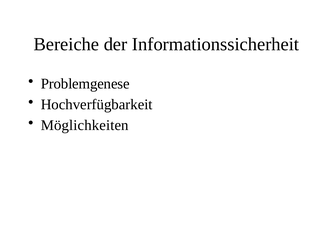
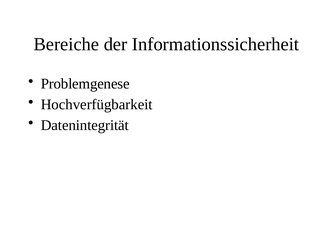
Möglichkeiten: Möglichkeiten -> Datenintegrität (85, 125)
